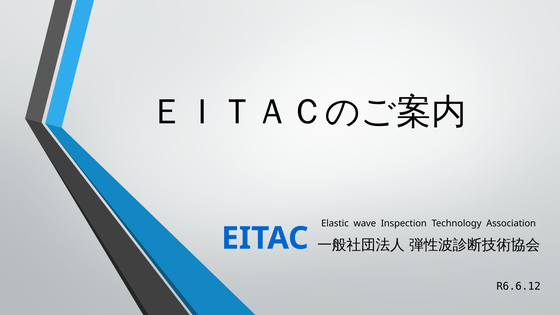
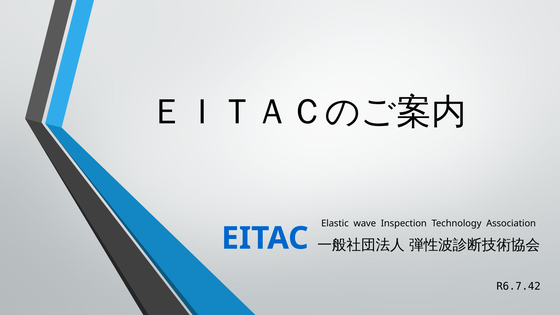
R6.6.12: R6.6.12 -> R6.7.42 (519, 286)
